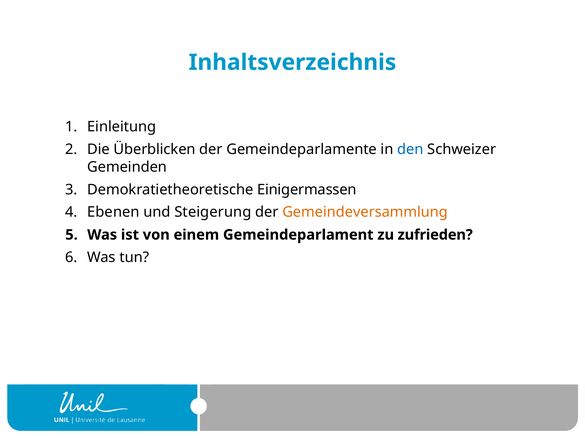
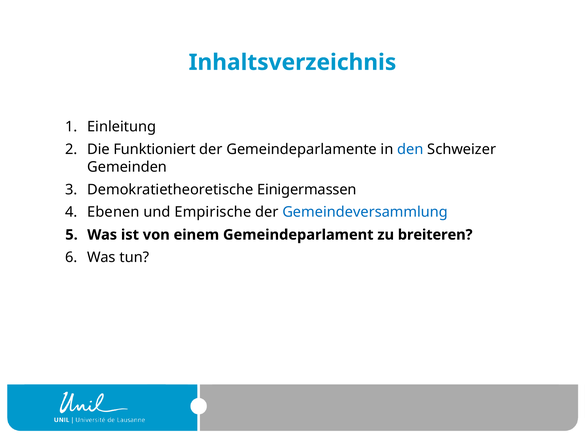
Überblicken: Überblicken -> Funktioniert (155, 150)
Steigerung: Steigerung -> Empirische (213, 213)
Gemeindeversammlung colour: orange -> blue (365, 213)
zufrieden: zufrieden -> breiteren (435, 235)
